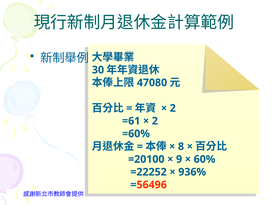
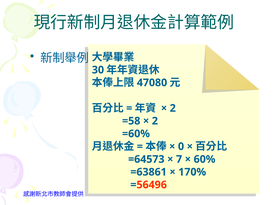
=61: =61 -> =58 (131, 121)
8: 8 -> 0 (181, 146)
=20100: =20100 -> =64573 (146, 159)
9: 9 -> 7 (179, 159)
=22252: =22252 -> =63861 (149, 172)
936%: 936% -> 170% (192, 172)
